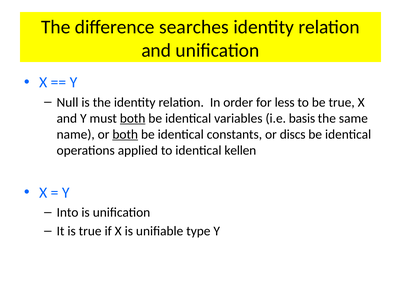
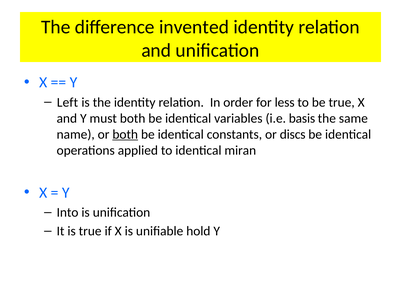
searches: searches -> invented (194, 27)
Null: Null -> Left (67, 103)
both underline: present -> none (133, 119)
kellen: kellen -> miran (240, 151)
type: type -> hold (198, 232)
